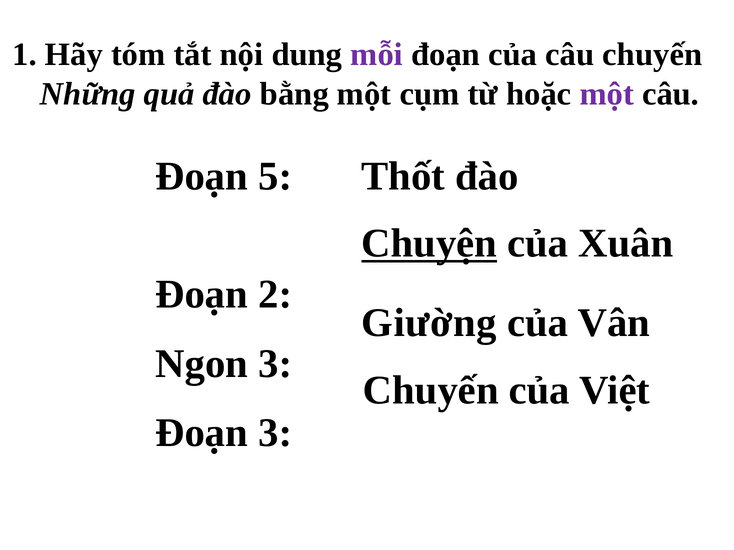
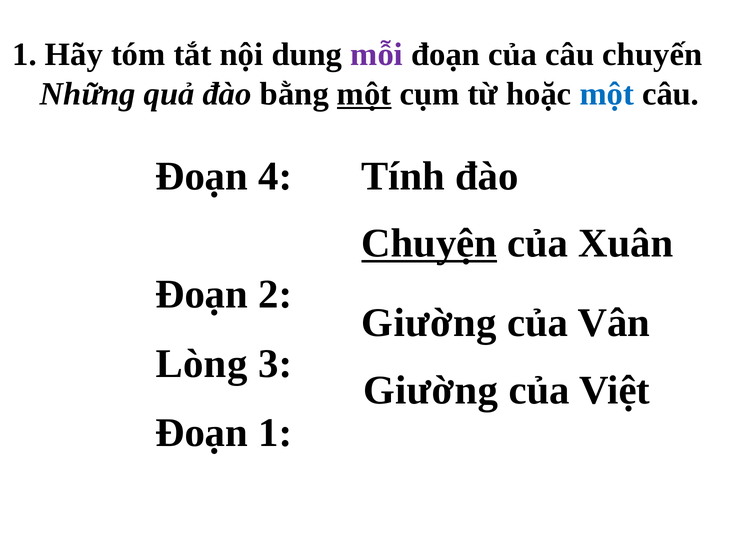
một underline: none -> present (364, 94)
một colour: purple -> blue (607, 94)
5: 5 -> 4 (275, 176)
Thốt: Thốt -> Tính (403, 176)
Ngon: Ngon -> Lòng (201, 364)
Chuyến: Chuyến -> Giường (431, 391)
Đoạn 3: 3 -> 1 (275, 433)
